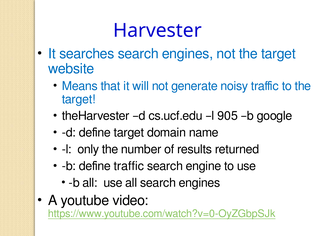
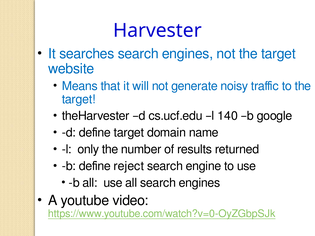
905: 905 -> 140 (228, 116)
define traffic: traffic -> reject (129, 166)
